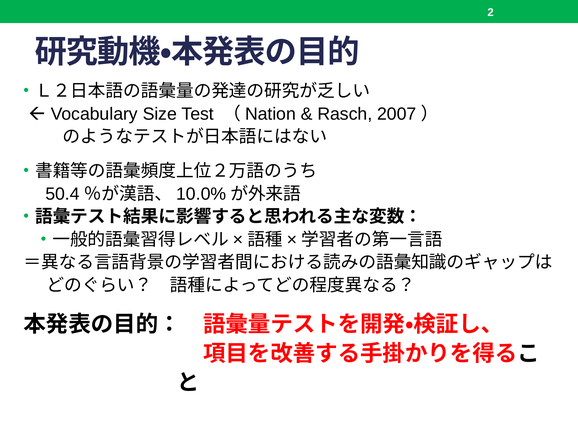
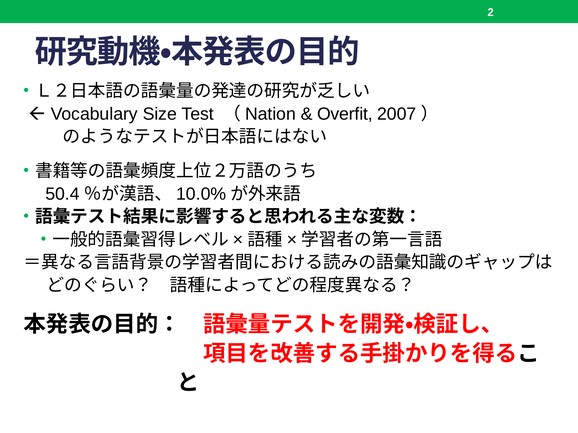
Rasch: Rasch -> Overfit (345, 114)
